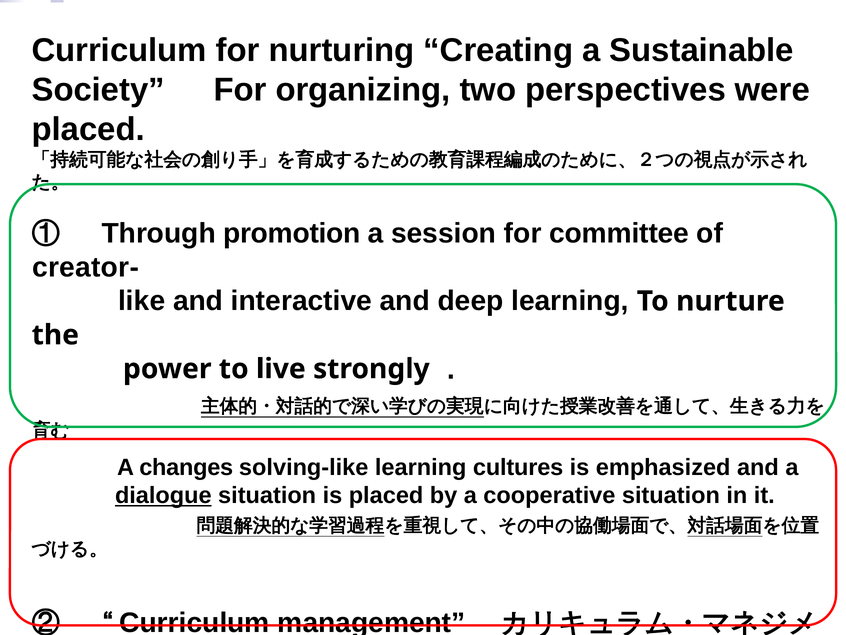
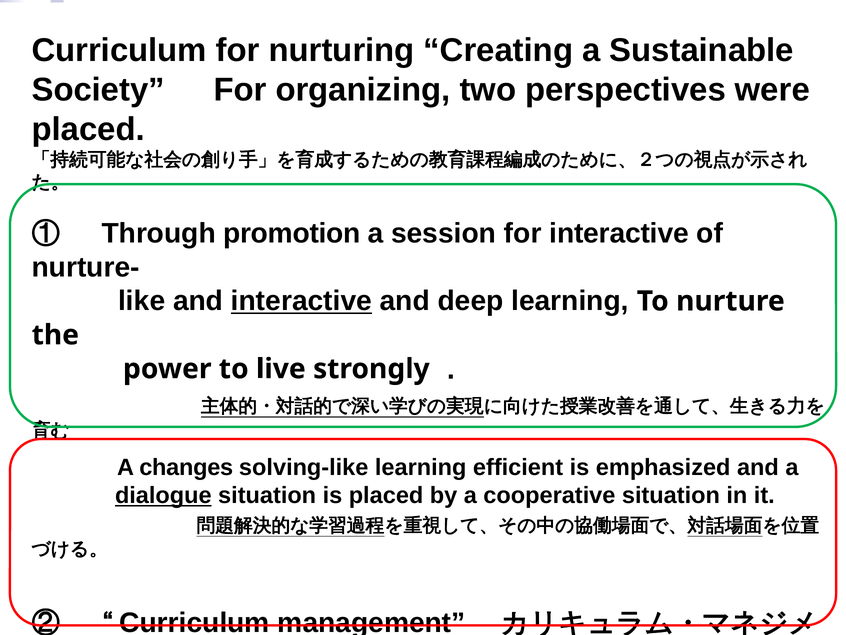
for committee: committee -> interactive (619, 233)
creator-: creator- -> nurture- (86, 267)
interactive underline: none -> present (301, 301)
cultures: cultures -> efficient (518, 467)
